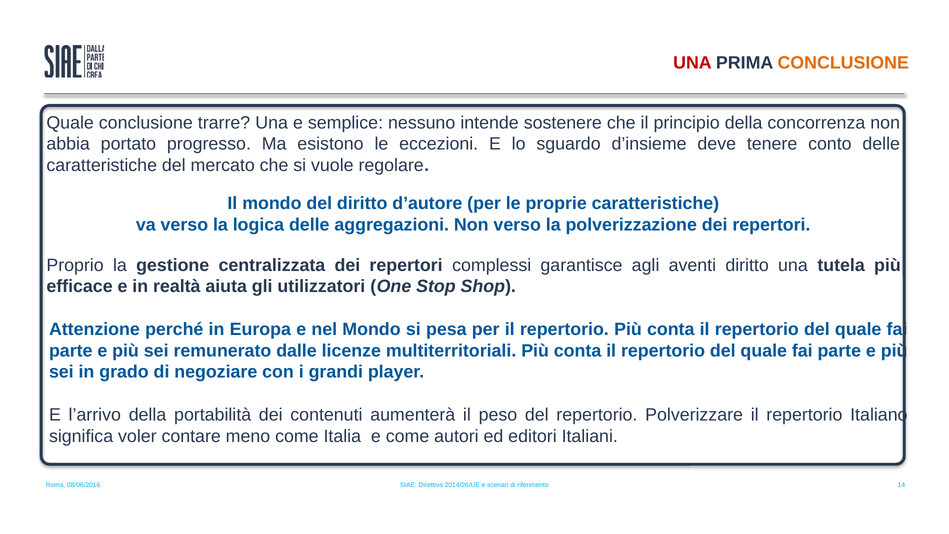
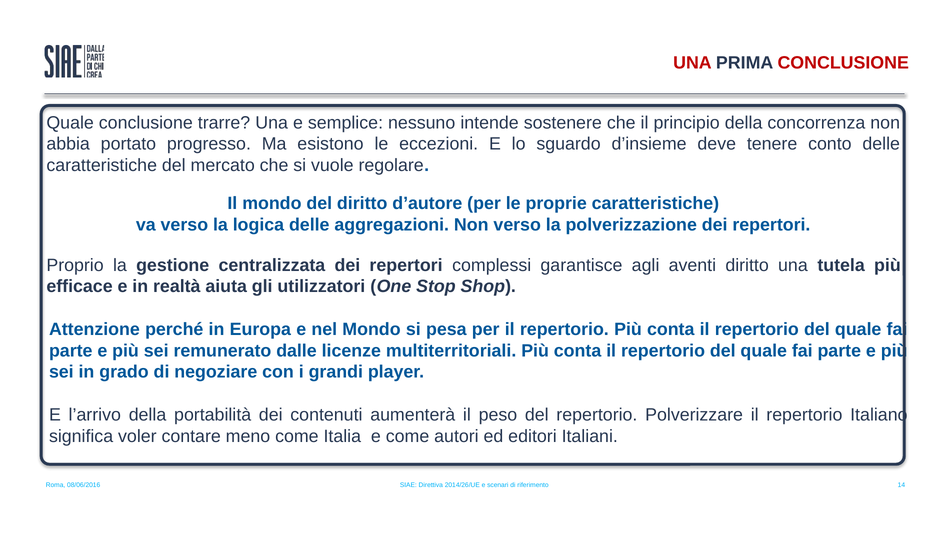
CONCLUSIONE colour: orange -> red (843, 63)
